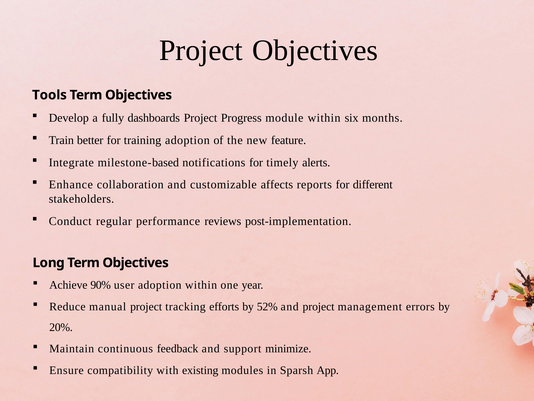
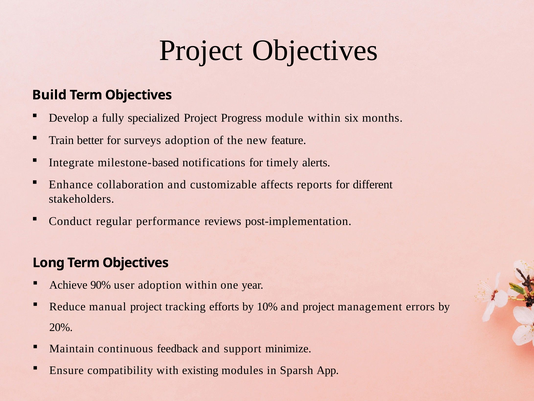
Tools: Tools -> Build (49, 95)
dashboards: dashboards -> specialized (154, 118)
training: training -> surveys (143, 140)
52%: 52% -> 10% (267, 306)
